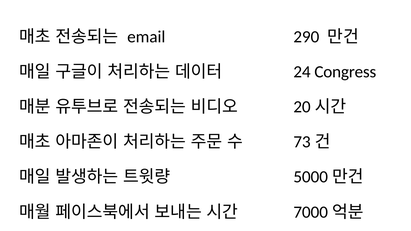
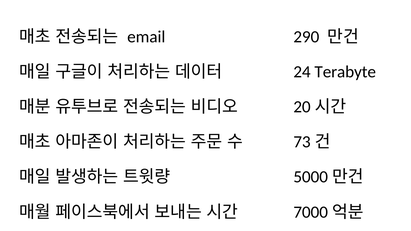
Congress: Congress -> Terabyte (345, 72)
